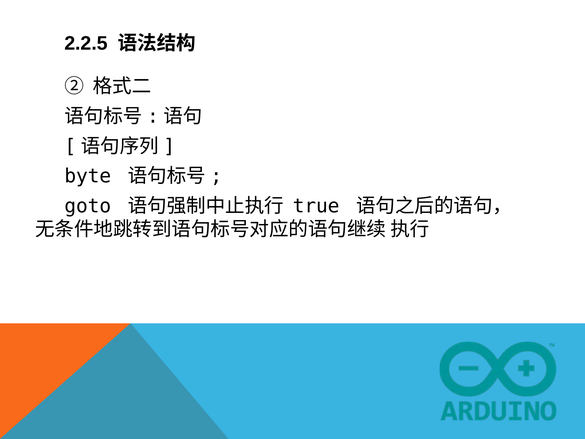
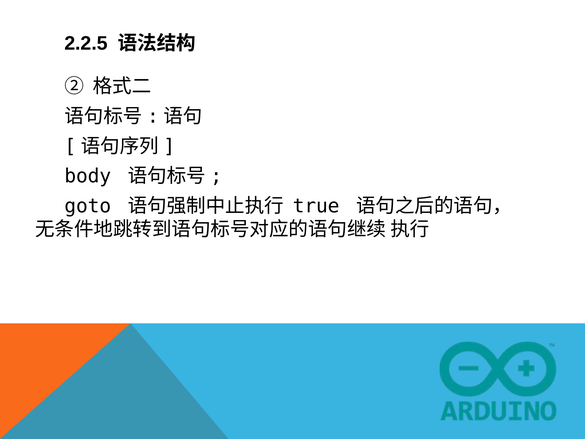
byte: byte -> body (88, 176)
